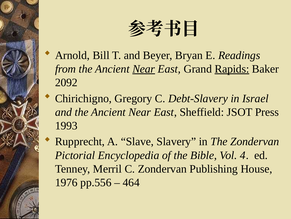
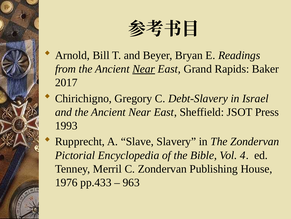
Rapids underline: present -> none (232, 69)
2092: 2092 -> 2017 (66, 82)
pp.556: pp.556 -> pp.433 (96, 182)
464: 464 -> 963 (131, 182)
